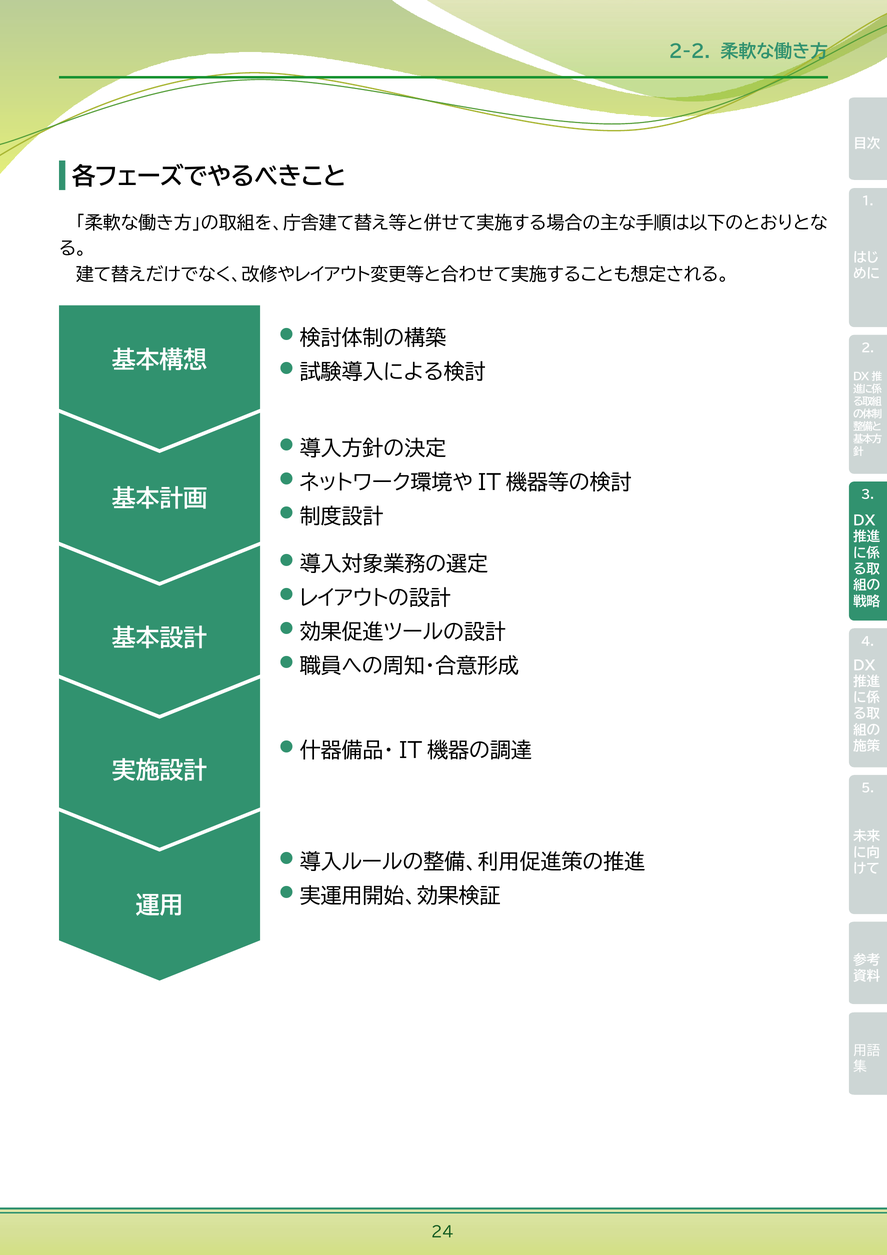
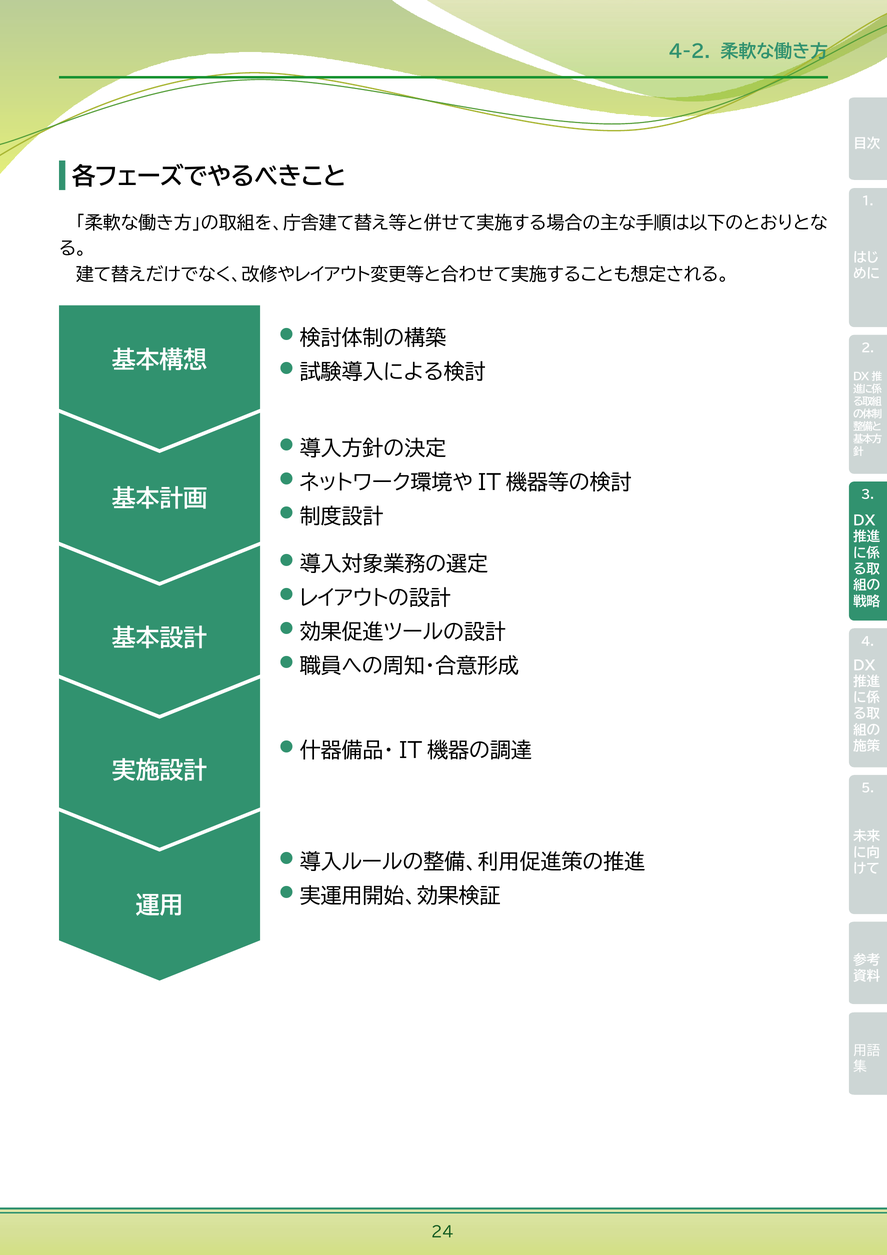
2-2: 2-2 -> 4-2 (690, 52)
